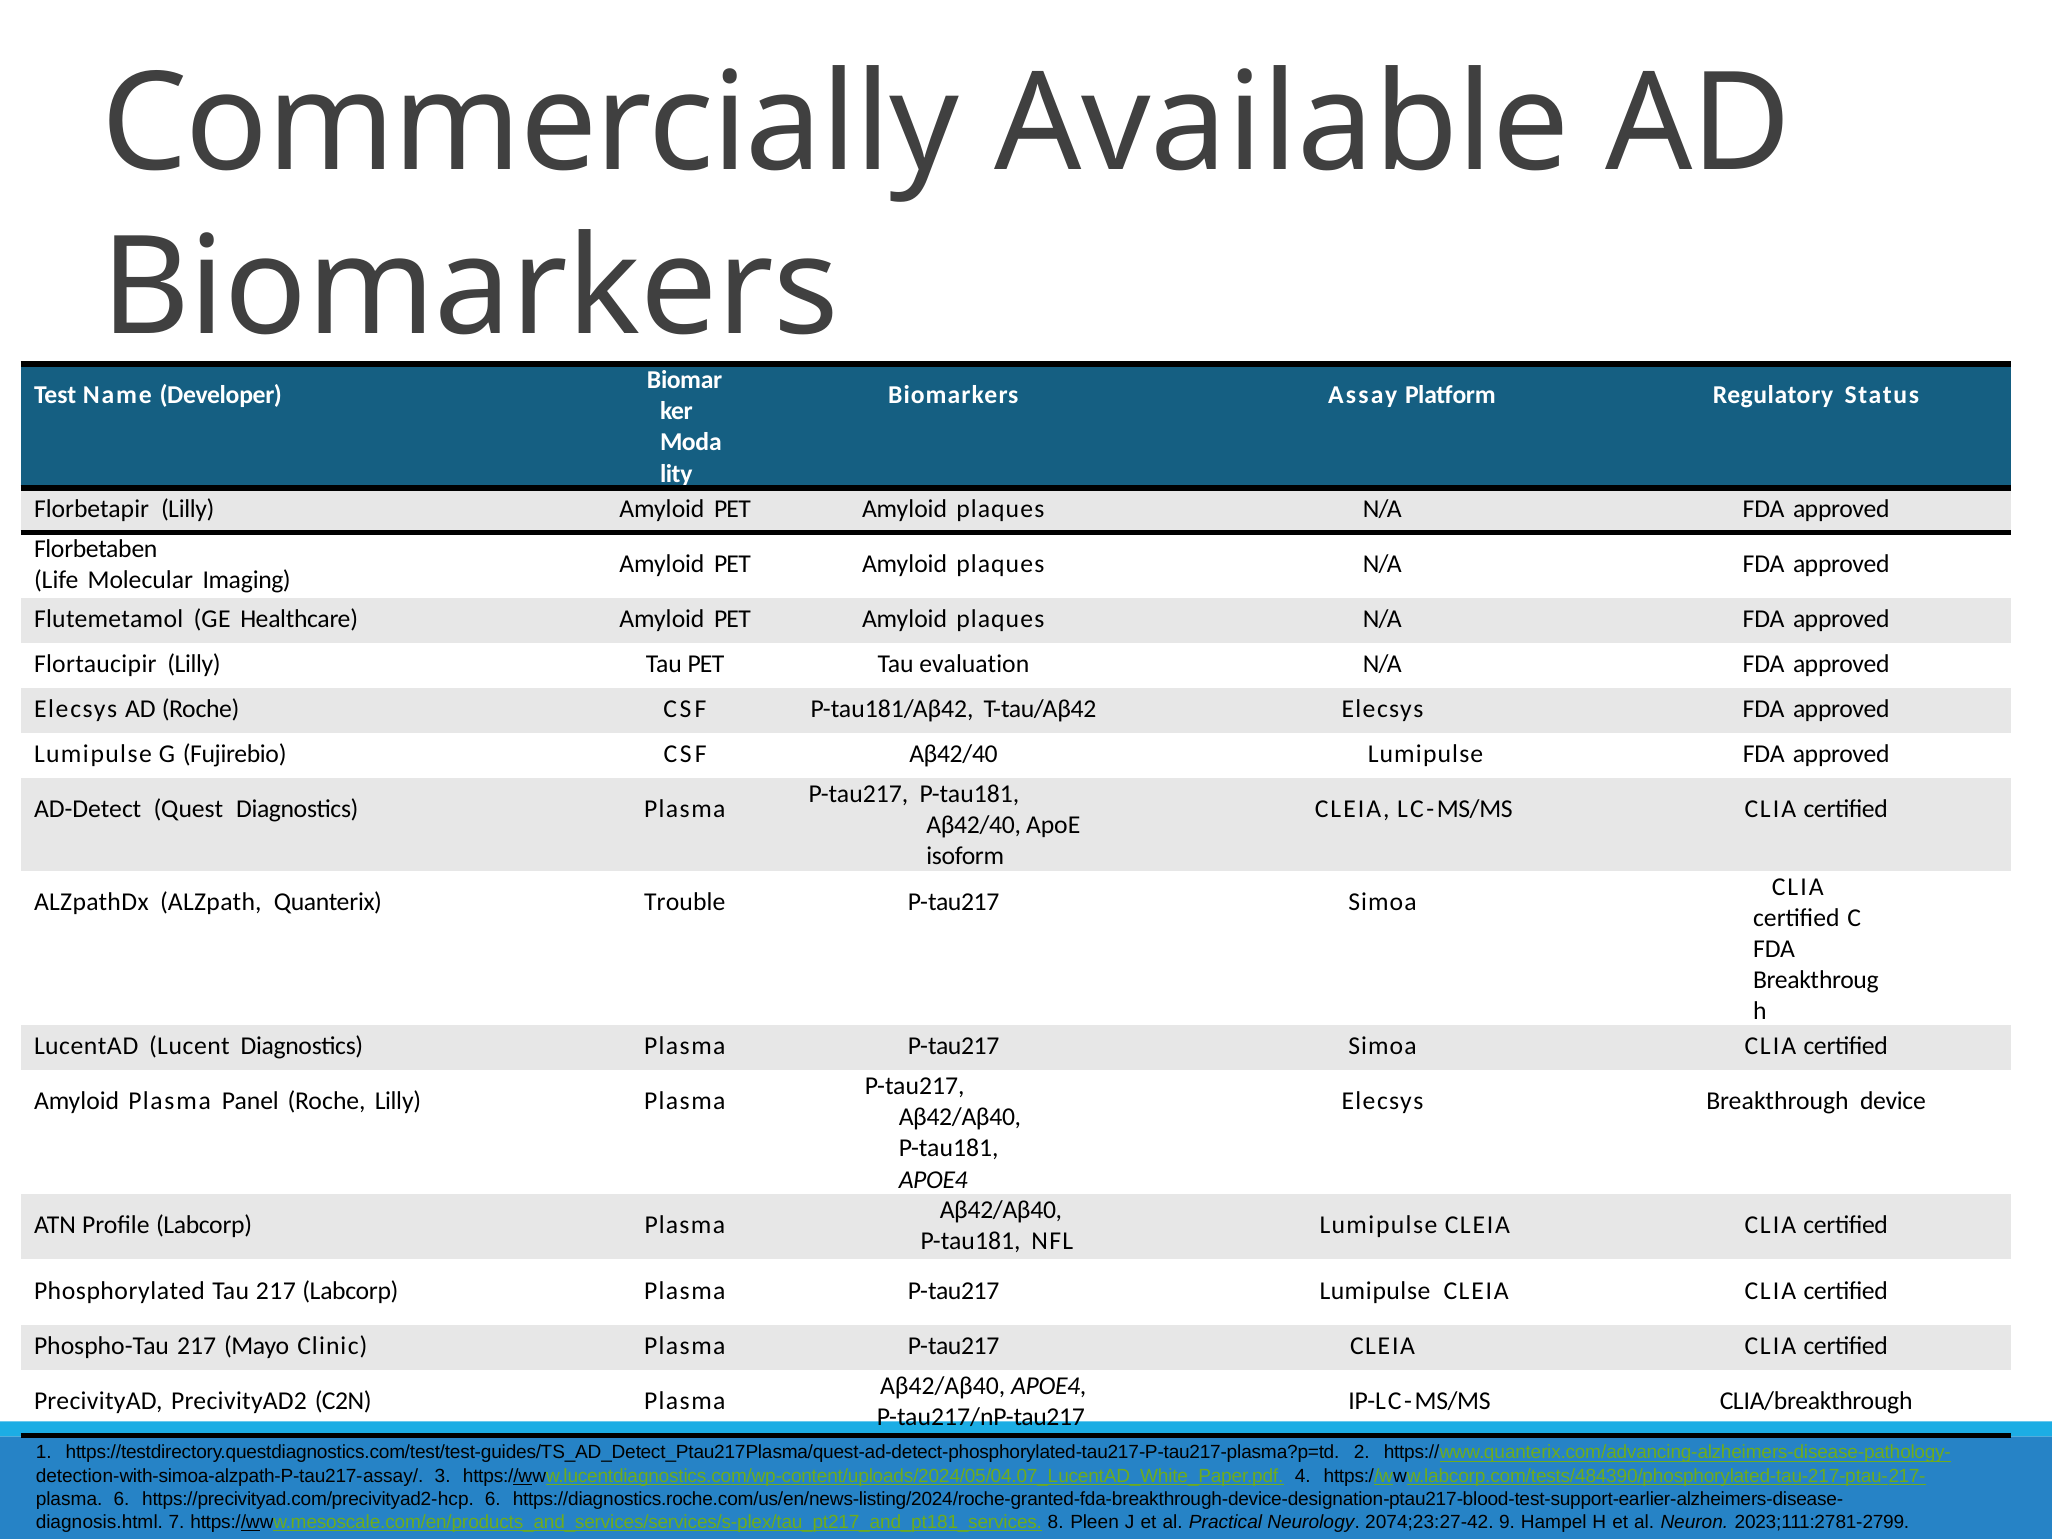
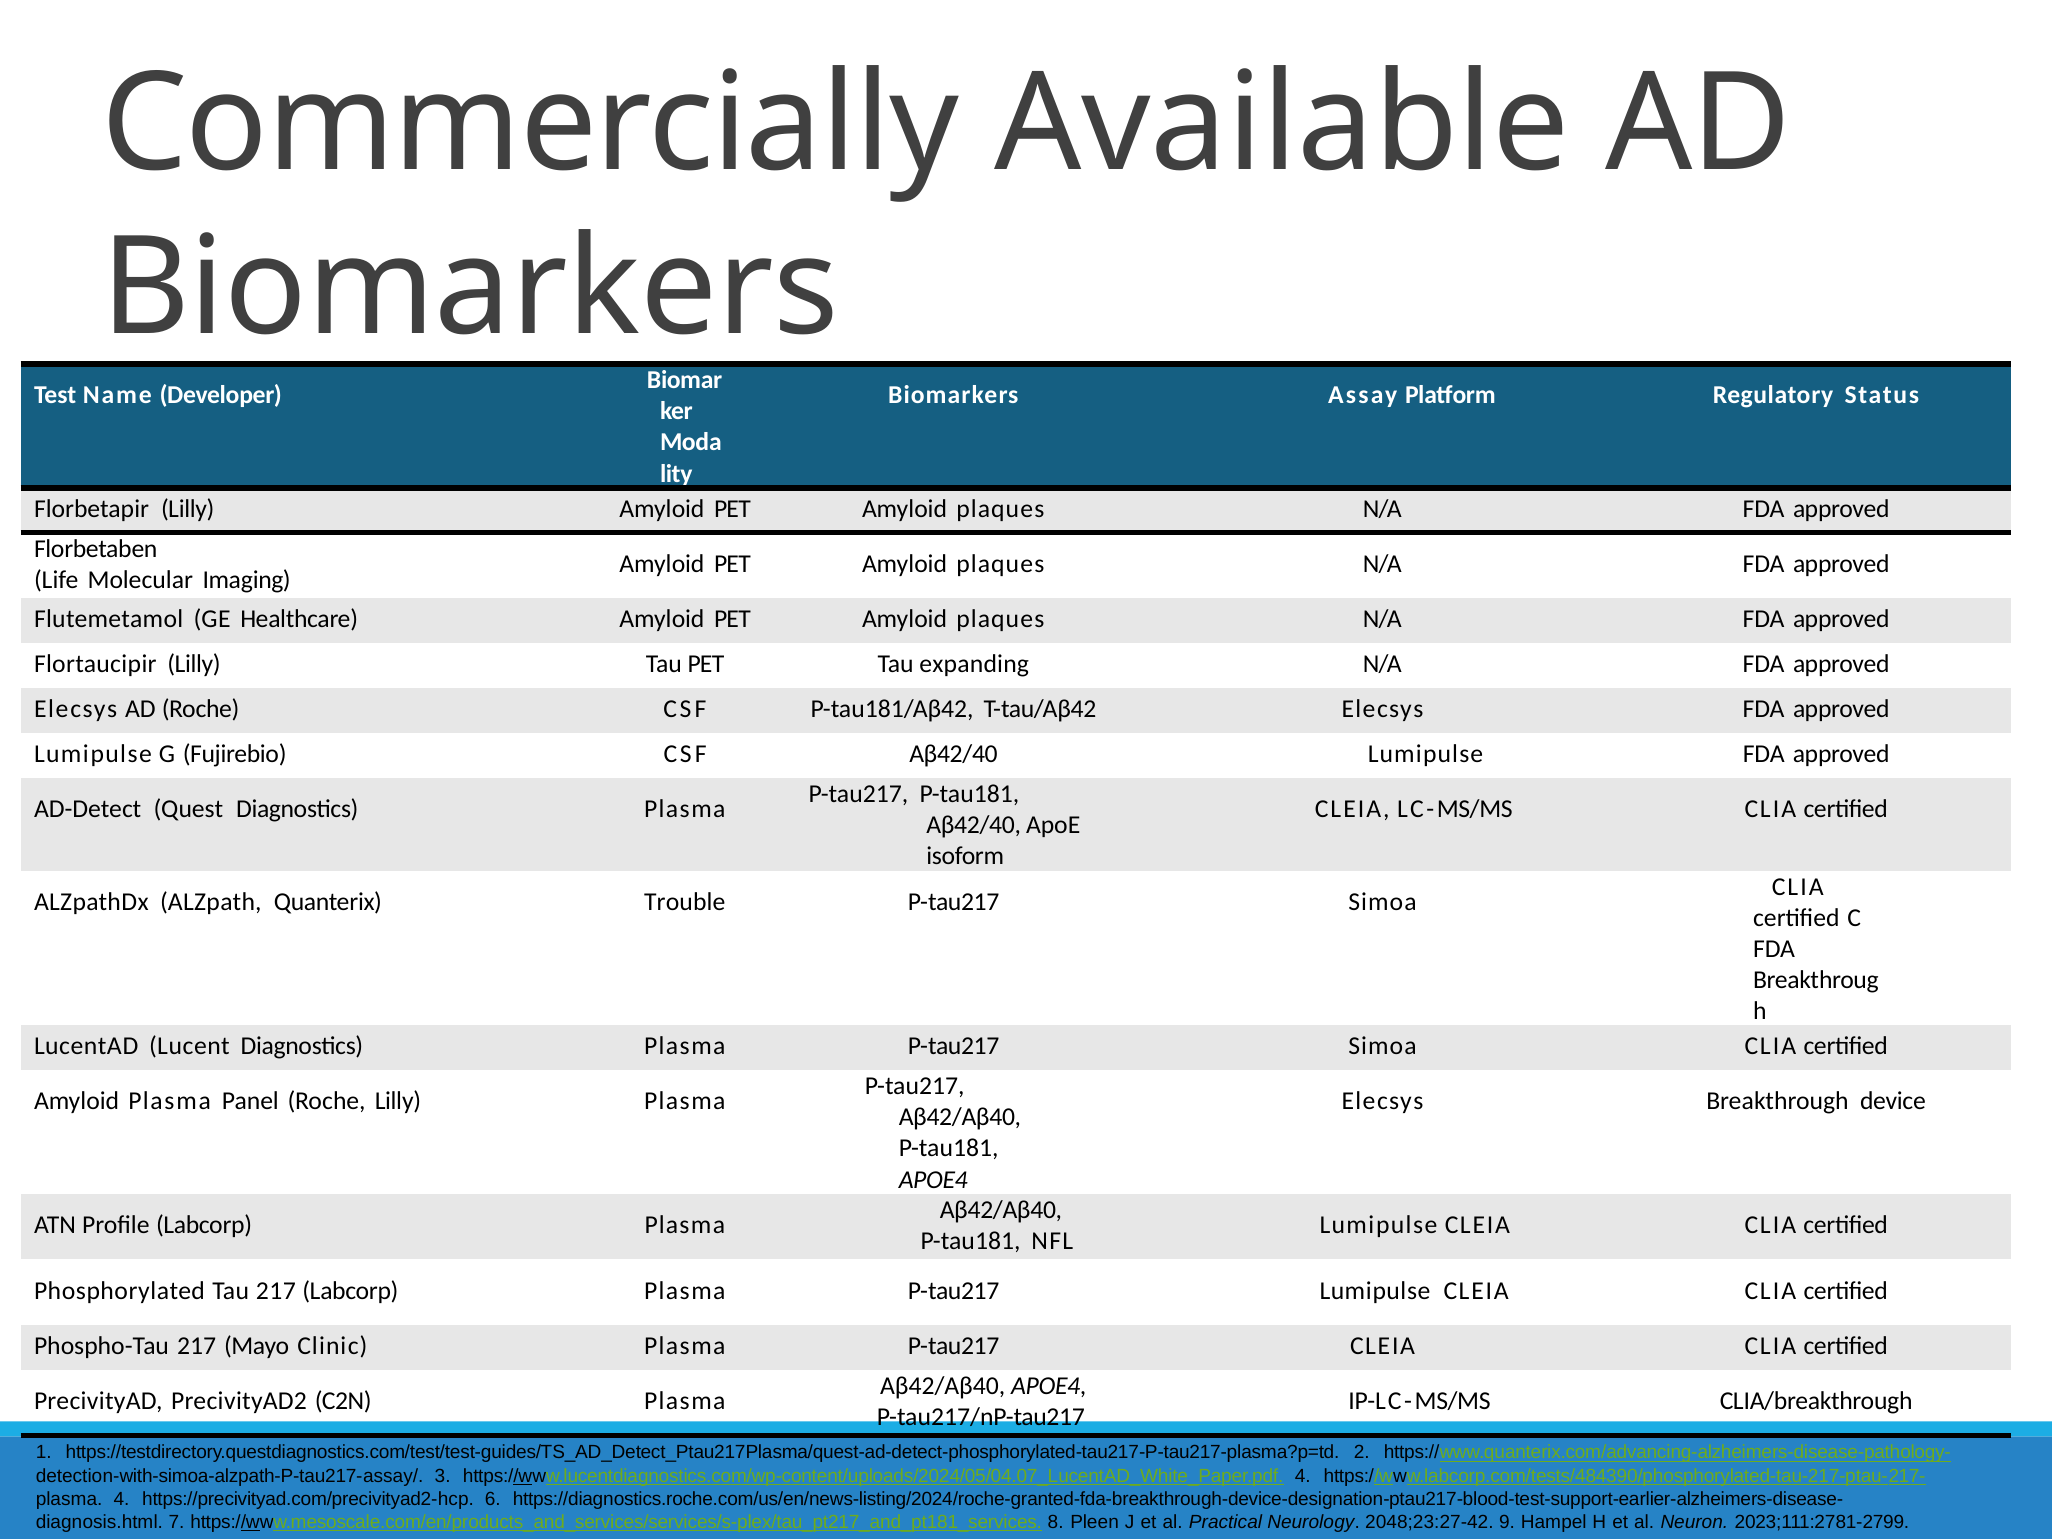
evaluation: evaluation -> expanding (974, 664)
plasma 6: 6 -> 4 (122, 1499)
2074;23:27-42: 2074;23:27-42 -> 2048;23:27-42 (1429, 1522)
